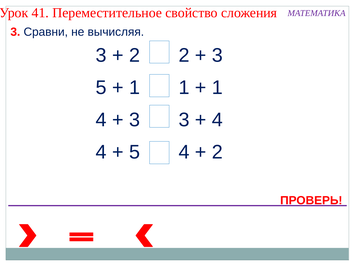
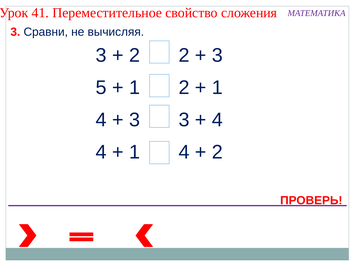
1 1: 1 -> 2 (184, 88)
5: 5 -> 1 (135, 152)
